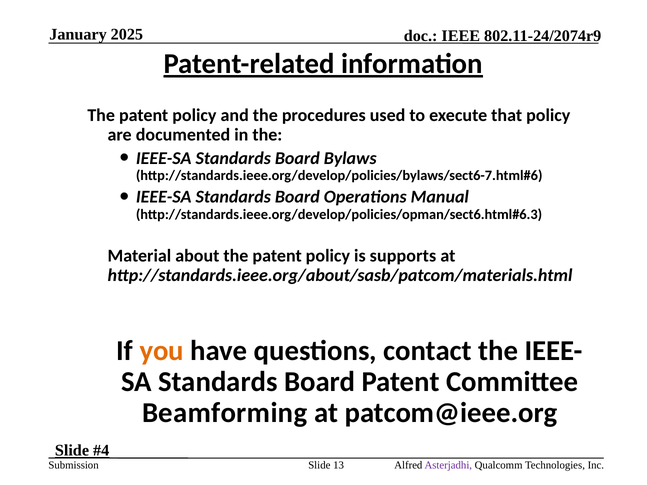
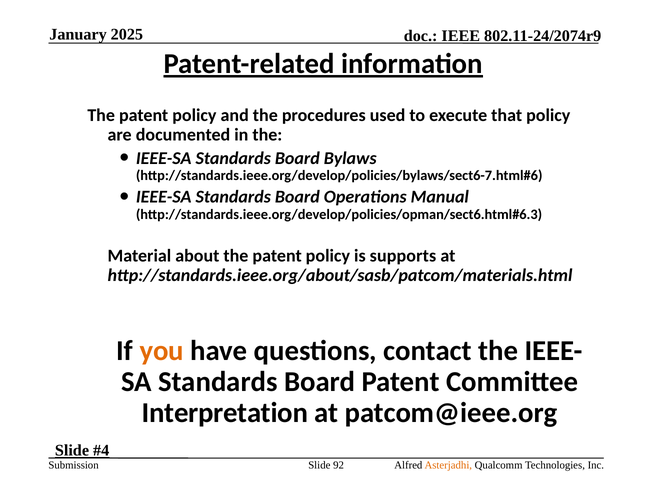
Beamforming: Beamforming -> Interpretation (225, 413)
13: 13 -> 92 (339, 465)
Asterjadhi colour: purple -> orange (448, 465)
